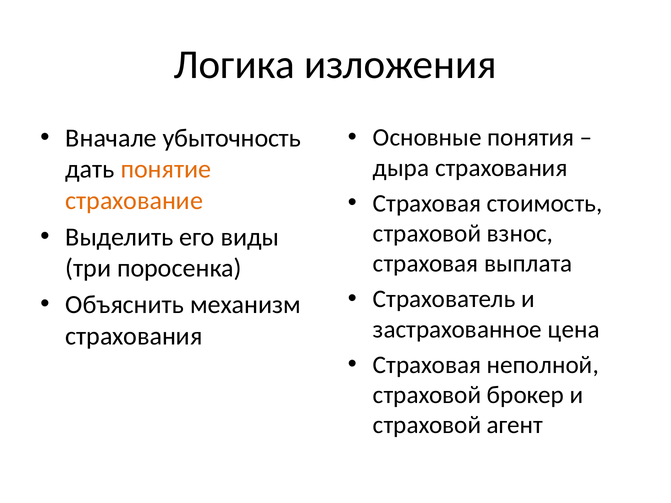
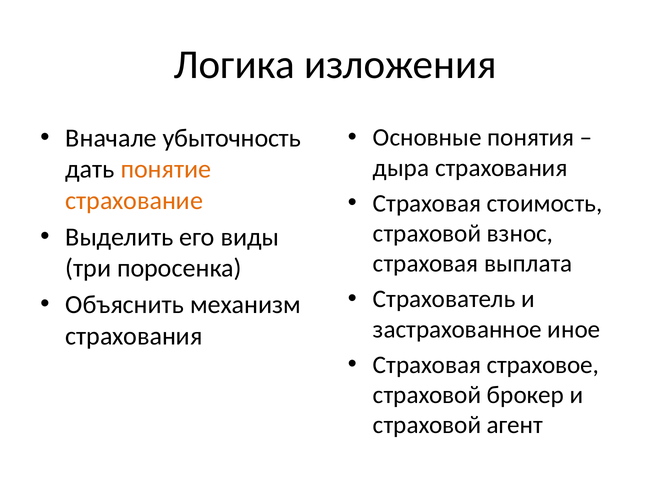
цена: цена -> иное (574, 329)
неполной: неполной -> страховое (543, 365)
